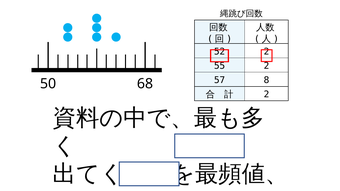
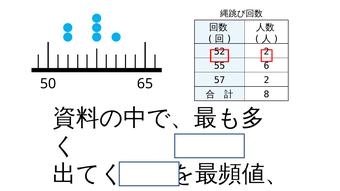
55 2: 2 -> 6 (266, 66)
57 8: 8 -> 2 (266, 80)
68: 68 -> 65 (145, 84)
2: 2 -> 8 (266, 95)
